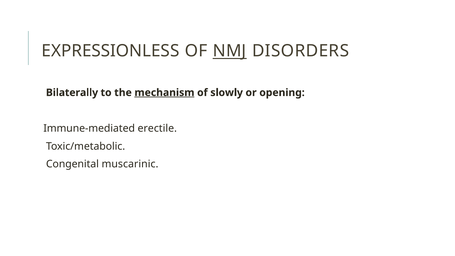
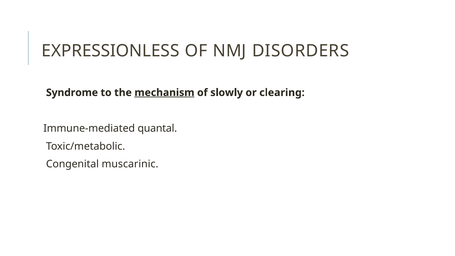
NMJ underline: present -> none (230, 51)
Bilaterally: Bilaterally -> Syndrome (72, 93)
opening: opening -> clearing (282, 93)
erectile: erectile -> quantal (157, 128)
